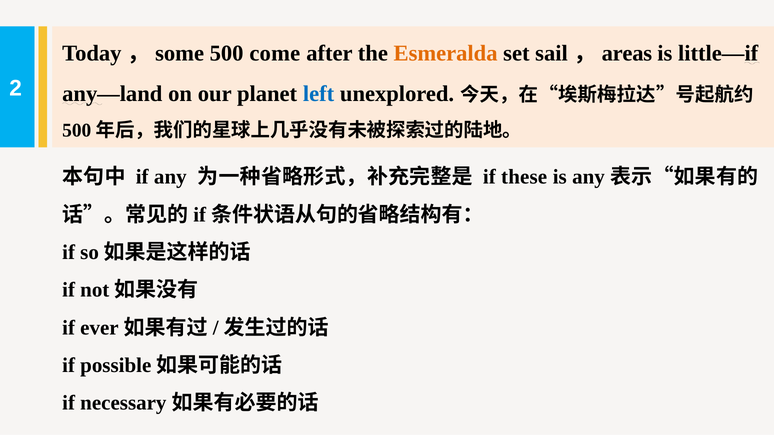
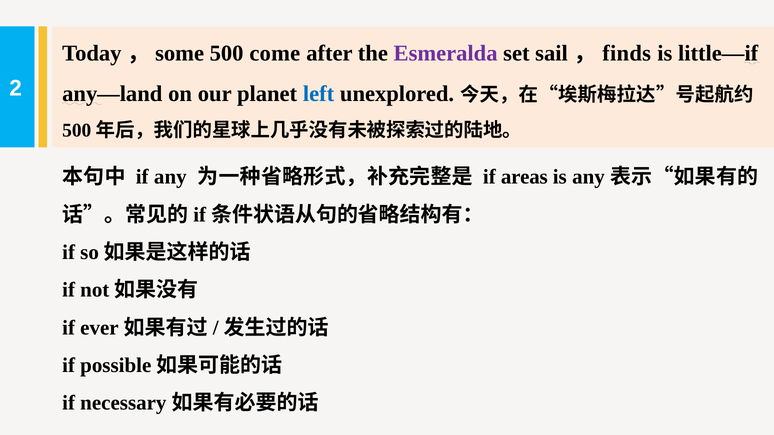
Esmeralda colour: orange -> purple (446, 53)
areas: areas -> finds (627, 53)
these: these -> areas (524, 177)
